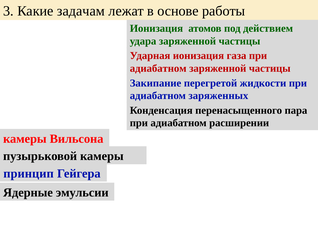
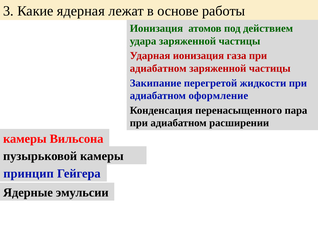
задачам: задачам -> ядерная (81, 11)
заряженных: заряженных -> оформление (218, 96)
